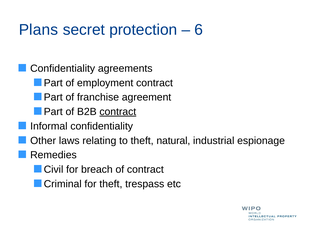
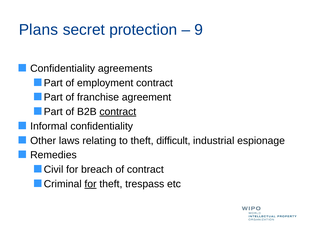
6: 6 -> 9 (199, 30)
natural: natural -> difficult (173, 141)
for underline: none -> present (91, 184)
